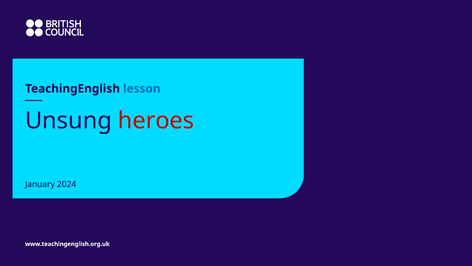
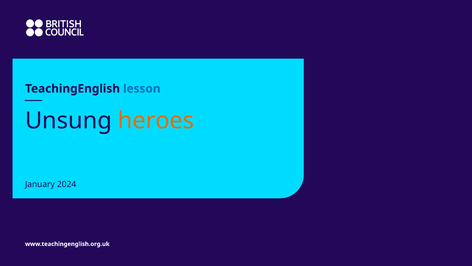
heroes colour: red -> orange (156, 120)
